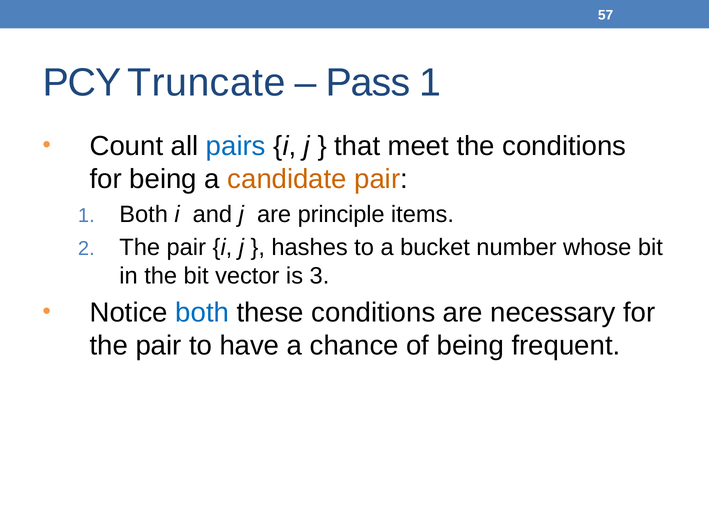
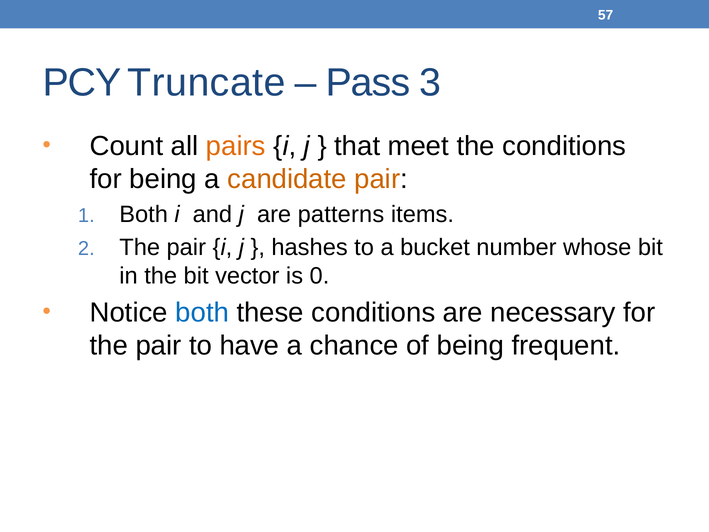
Pass 1: 1 -> 3 (430, 83)
pairs colour: blue -> orange (236, 146)
principle: principle -> patterns (341, 214)
3: 3 -> 0 (319, 276)
